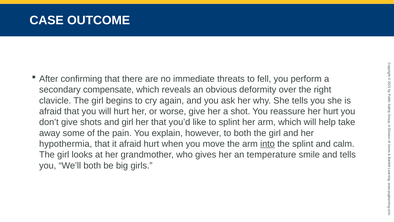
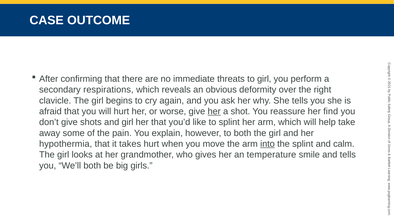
to fell: fell -> girl (264, 79)
compensate: compensate -> respirations (108, 90)
her underline: none -> present (214, 111)
her hurt: hurt -> find (331, 111)
it afraid: afraid -> takes (130, 144)
